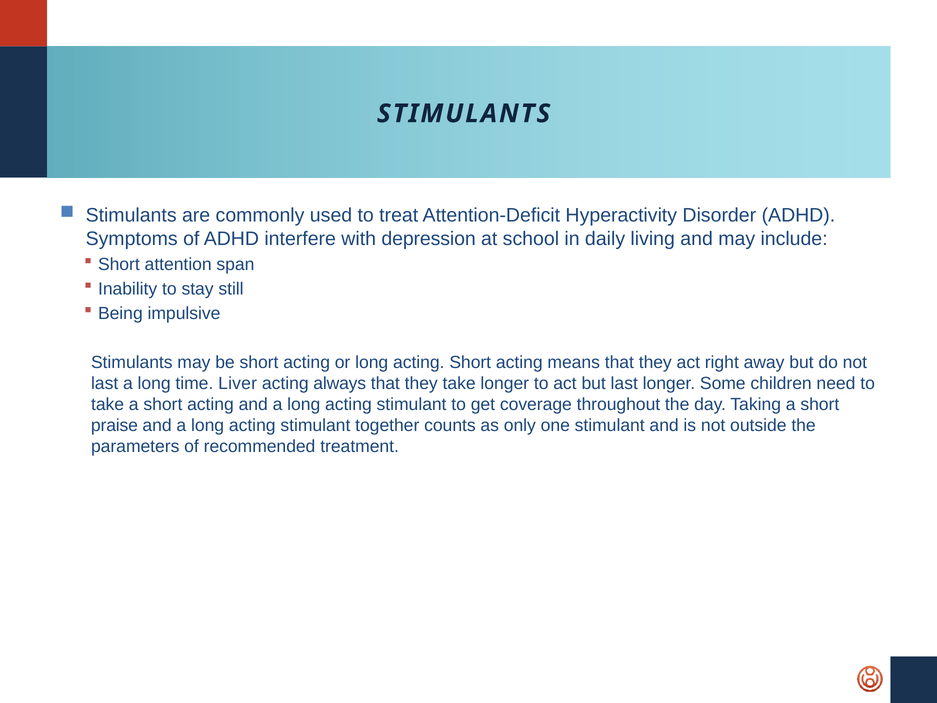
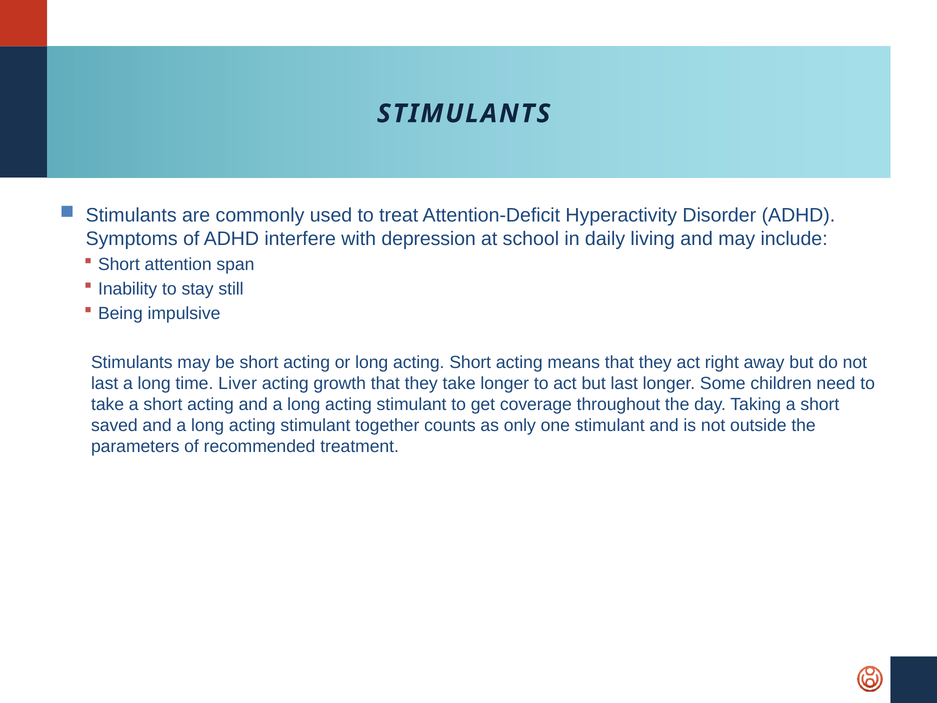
always: always -> growth (340, 383)
praise: praise -> saved (114, 425)
